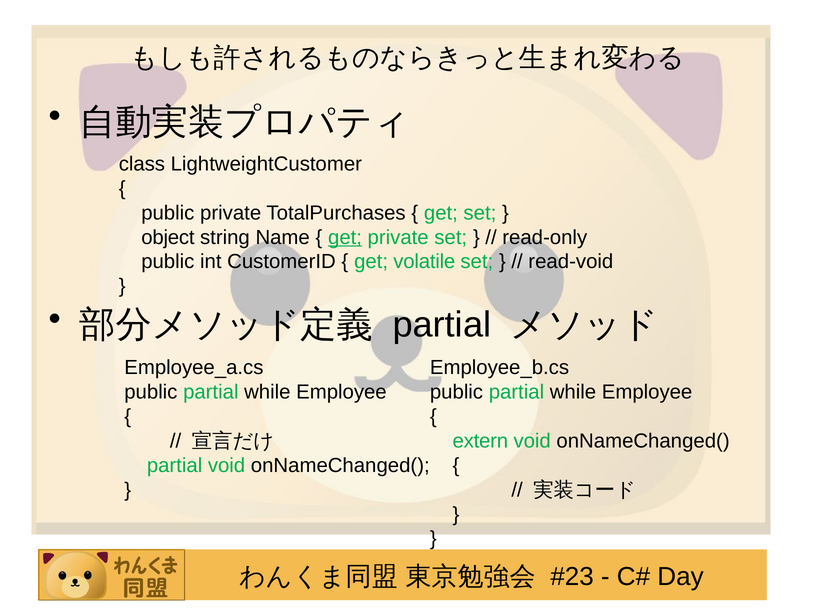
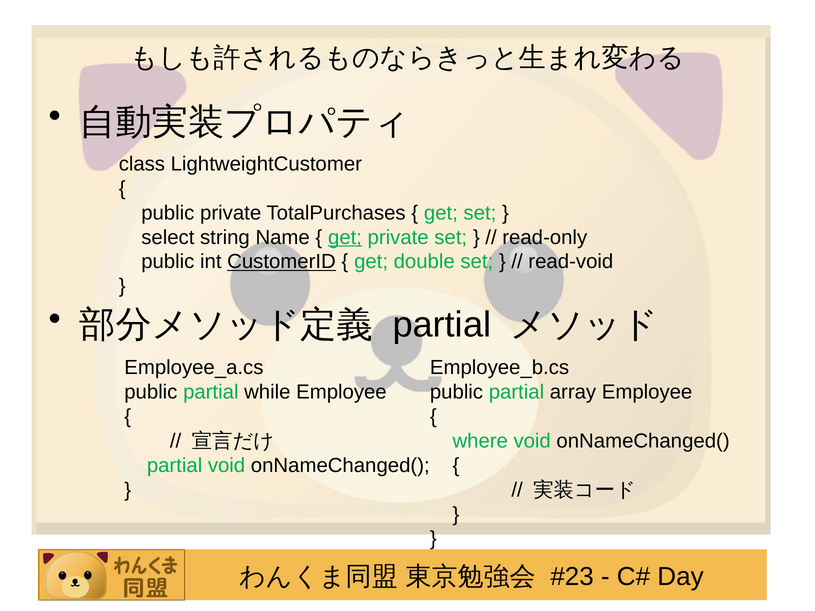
object: object -> select (168, 237)
CustomerID underline: none -> present (281, 262)
volatile: volatile -> double (424, 262)
while: while -> array (573, 392)
extern: extern -> where (480, 441)
